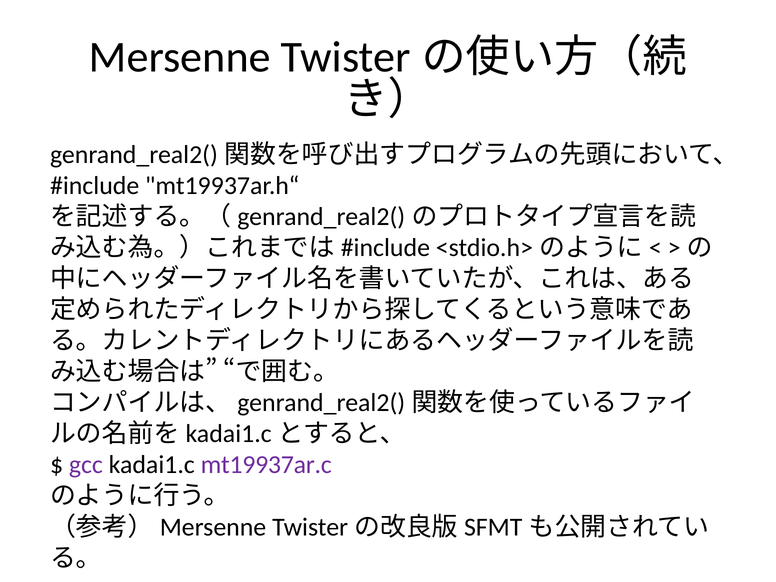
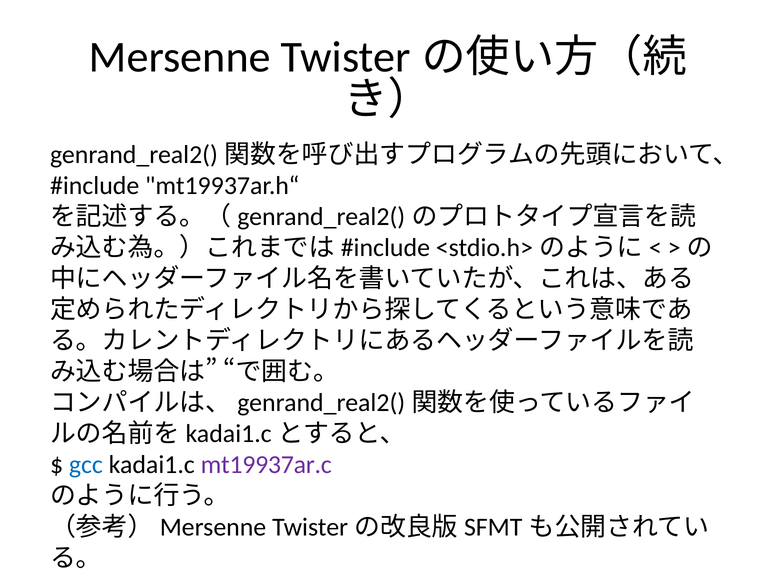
gcc colour: purple -> blue (86, 465)
